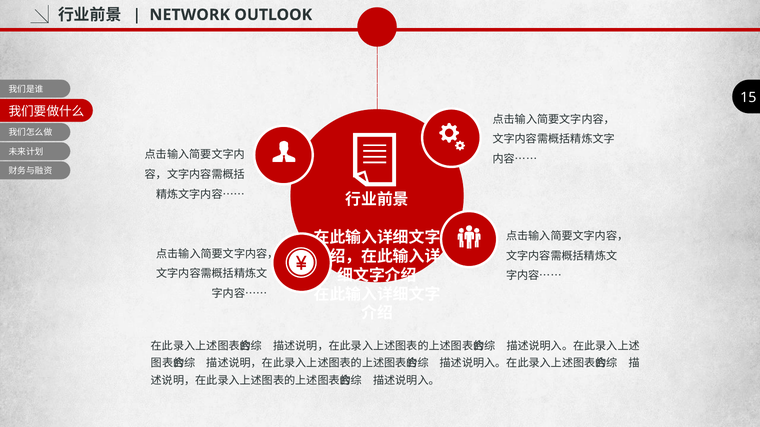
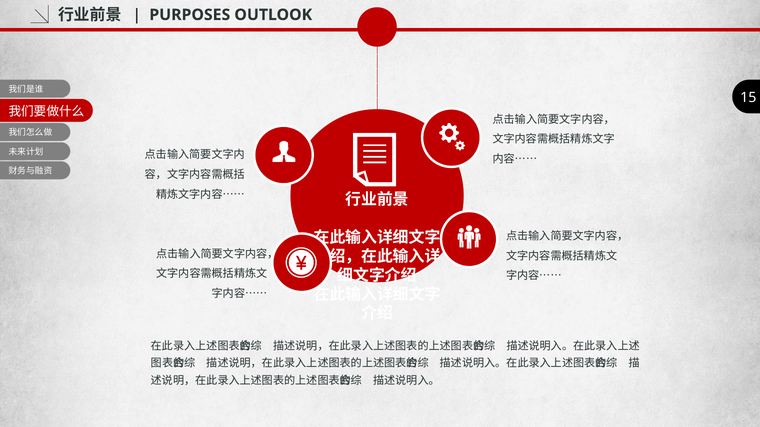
NETWORK: NETWORK -> PURPOSES (190, 15)
